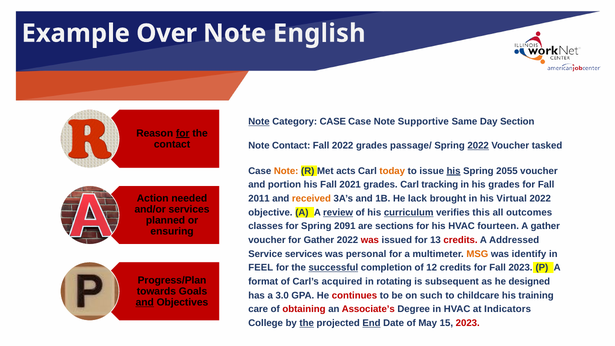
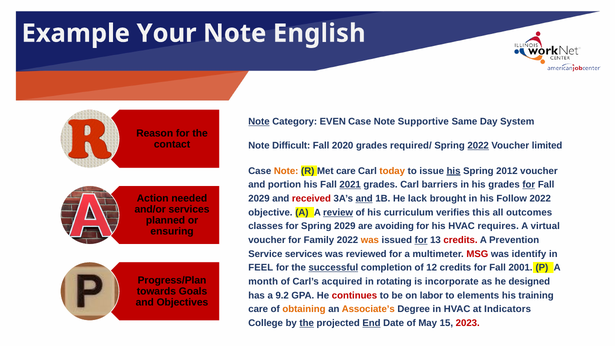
Over: Over -> Your (167, 33)
Category CASE: CASE -> EVEN (333, 122)
Section: Section -> System (517, 122)
for underline: present -> none (183, 133)
Note Contact: Contact -> Difficult (291, 145)
Fall 2022: 2022 -> 2020 (343, 145)
passage/: passage/ -> required/ (411, 145)
tasked: tasked -> limited (547, 145)
Met acts: acts -> care (346, 171)
2055: 2055 -> 2012 (507, 171)
2021 underline: none -> present (350, 185)
tracking: tracking -> barriers (440, 185)
for underline: none -> present (529, 185)
2011: 2011 -> 2029 (259, 199)
received colour: orange -> red (311, 199)
and underline: none -> present (364, 199)
Virtual: Virtual -> Follow (512, 199)
curriculum underline: present -> none (409, 212)
Spring 2091: 2091 -> 2029 (345, 226)
sections: sections -> avoiding (394, 226)
fourteen: fourteen -> requires (498, 226)
A gather: gather -> virtual (545, 226)
for Gather: Gather -> Family (319, 240)
was colour: red -> orange (370, 240)
for underline: none -> present (421, 240)
Addressed: Addressed -> Prevention (514, 240)
personal: personal -> reviewed (366, 254)
MSG colour: orange -> red (477, 254)
Fall 2023: 2023 -> 2001 (521, 268)
format: format -> month (263, 282)
subsequent: subsequent -> incorporate (452, 282)
3.0: 3.0 -> 9.2 (282, 295)
such: such -> labor (431, 295)
childcare: childcare -> elements (478, 295)
and underline: present -> none (145, 302)
obtaining colour: red -> orange (304, 309)
Associate’s colour: red -> orange (368, 309)
